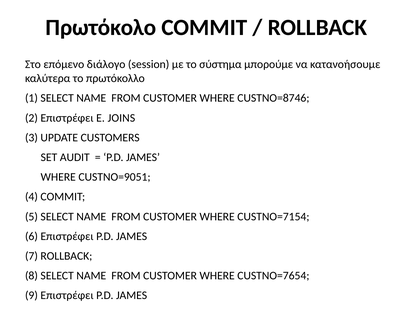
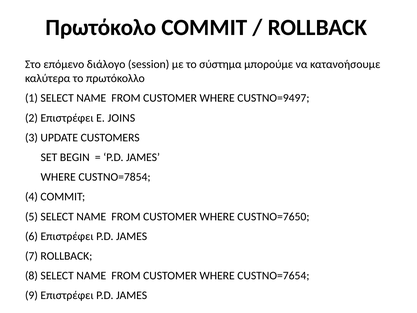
CUSTNO=8746: CUSTNO=8746 -> CUSTNO=9497 (273, 98)
AUDIT: AUDIT -> BEGIN (75, 157)
CUSTNO=9051: CUSTNO=9051 -> CUSTNO=7854 (114, 177)
CUSTNO=7154: CUSTNO=7154 -> CUSTNO=7650 (273, 216)
